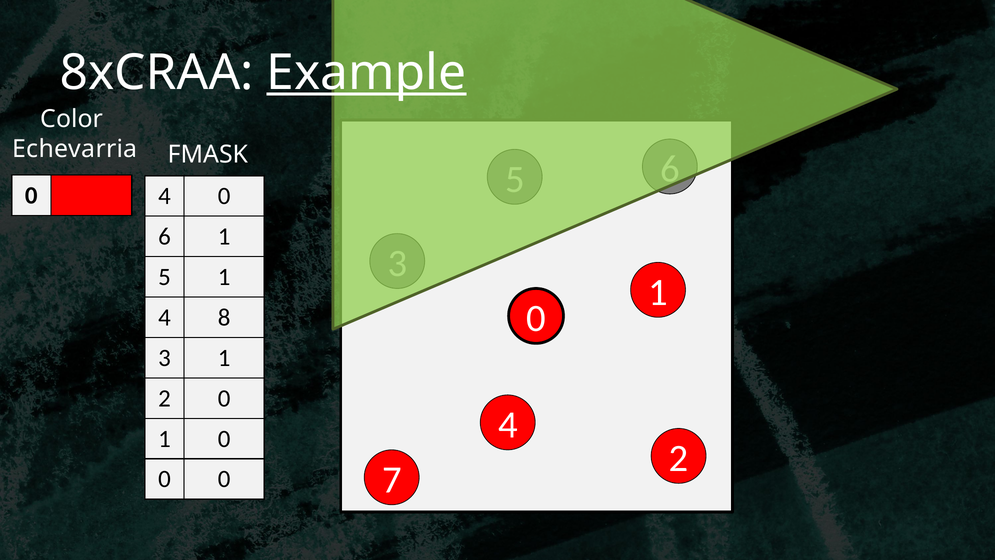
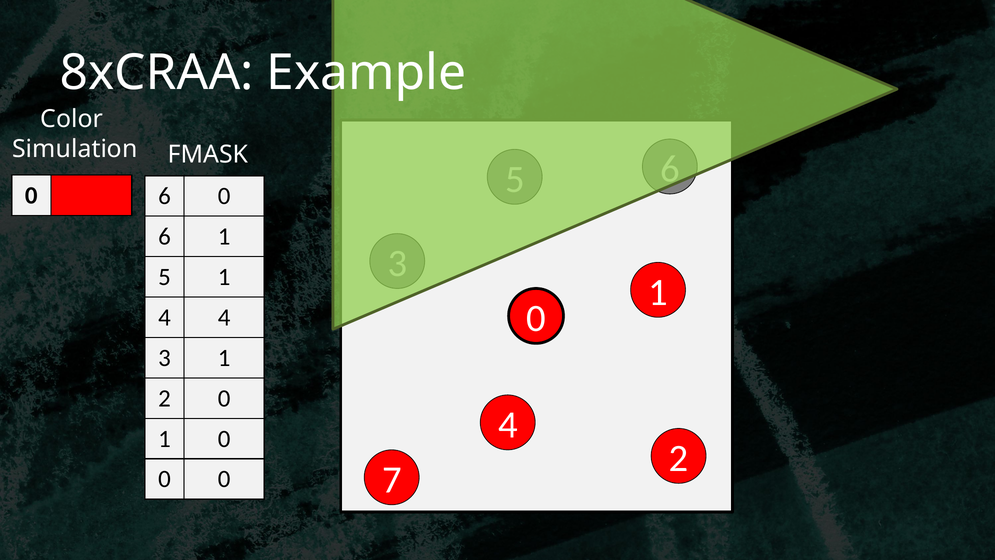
Example underline: present -> none (366, 73)
Echevarria: Echevarria -> Simulation (75, 149)
4: 4 -> 6 (164, 196)
4 8: 8 -> 4 (224, 317)
